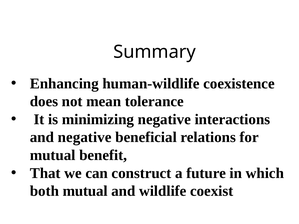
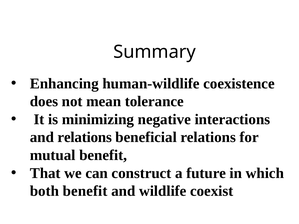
and negative: negative -> relations (85, 137)
both mutual: mutual -> benefit (85, 191)
